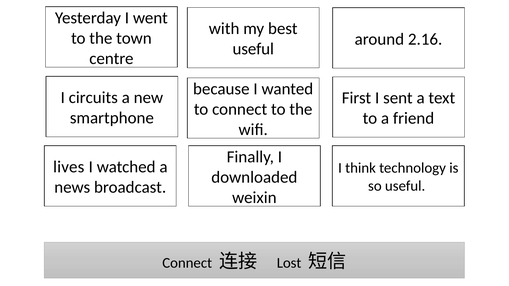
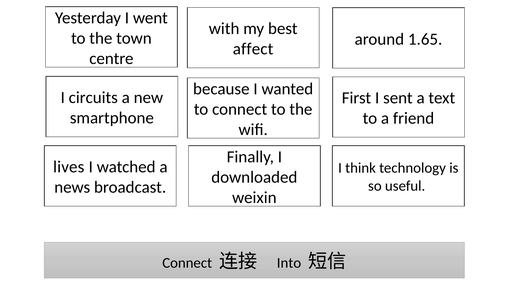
2.16: 2.16 -> 1.65 (425, 39)
useful: useful -> affect (253, 49)
Lost: Lost -> Into (289, 263)
